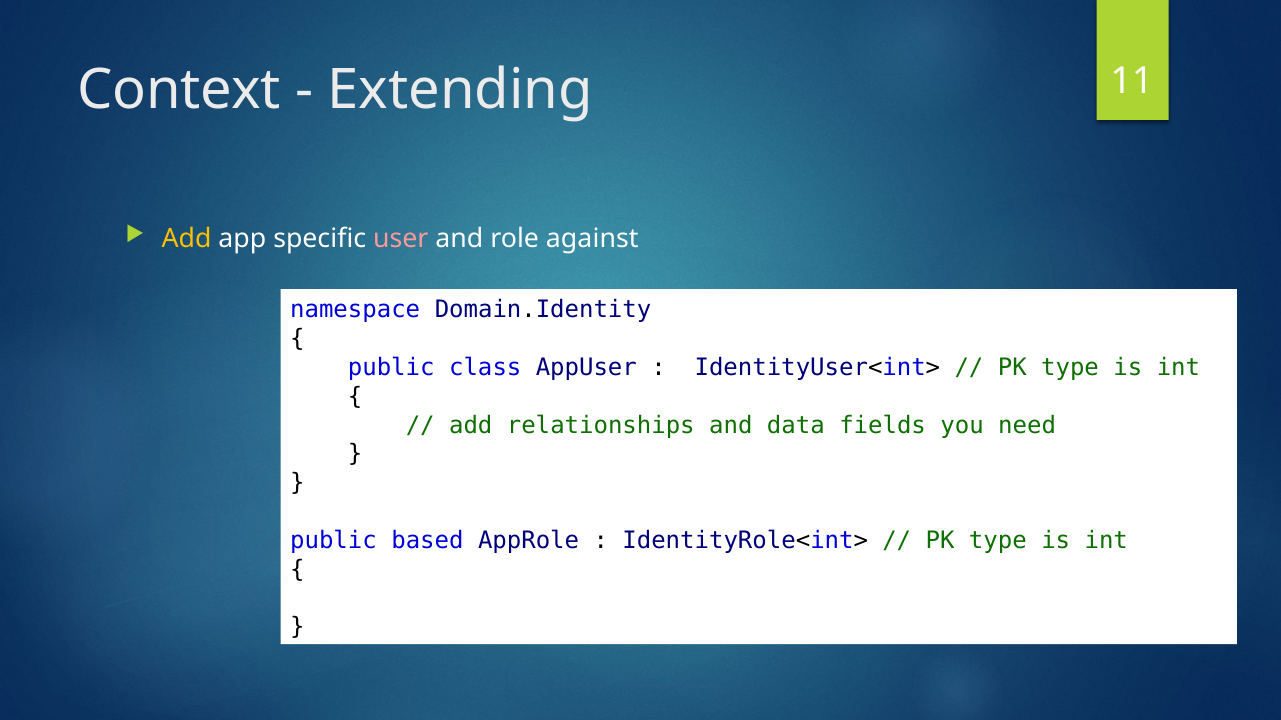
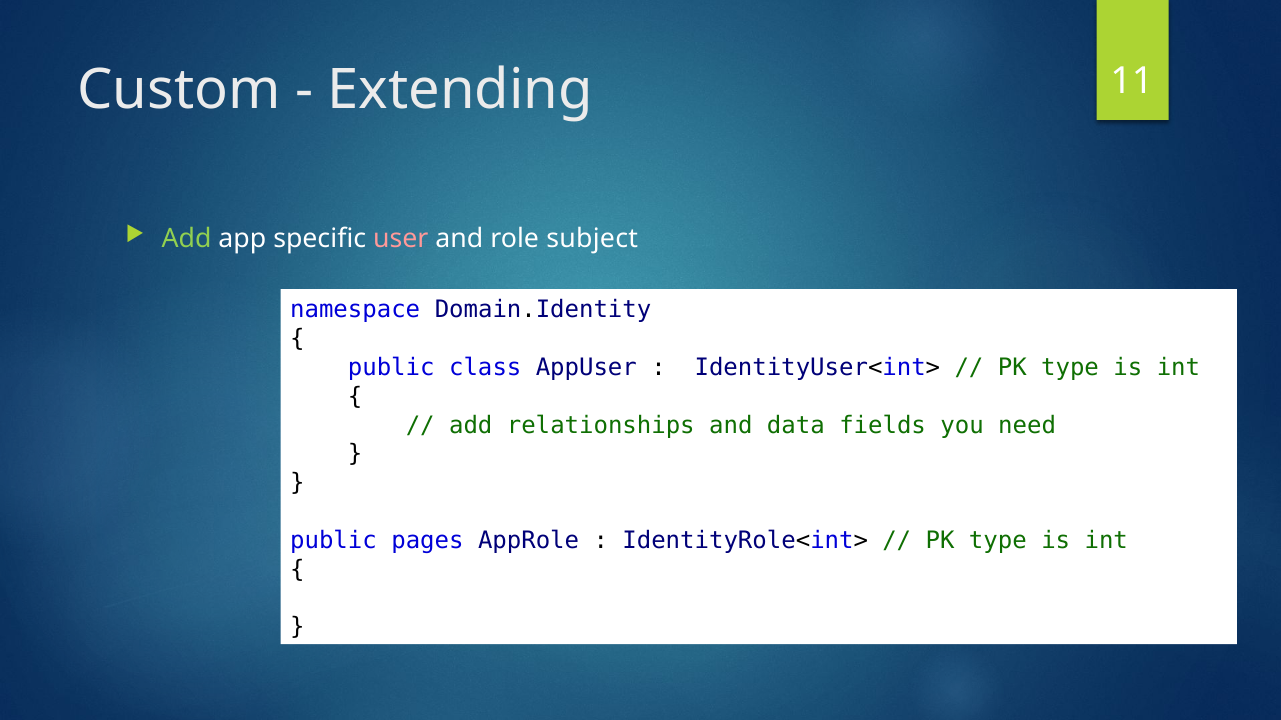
Context: Context -> Custom (179, 90)
Add colour: yellow -> light green (187, 238)
against: against -> subject (592, 238)
based: based -> pages (427, 541)
